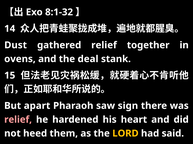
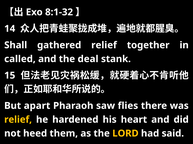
Dust: Dust -> Shall (16, 45)
ovens: ovens -> called (20, 59)
sign: sign -> flies (128, 106)
relief colour: pink -> yellow (18, 120)
